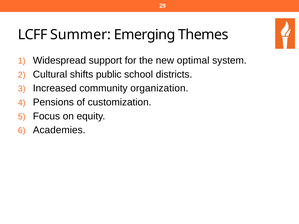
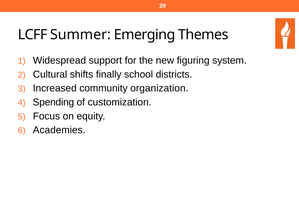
optimal: optimal -> figuring (193, 61)
public: public -> finally (109, 74)
Pensions: Pensions -> Spending (53, 102)
